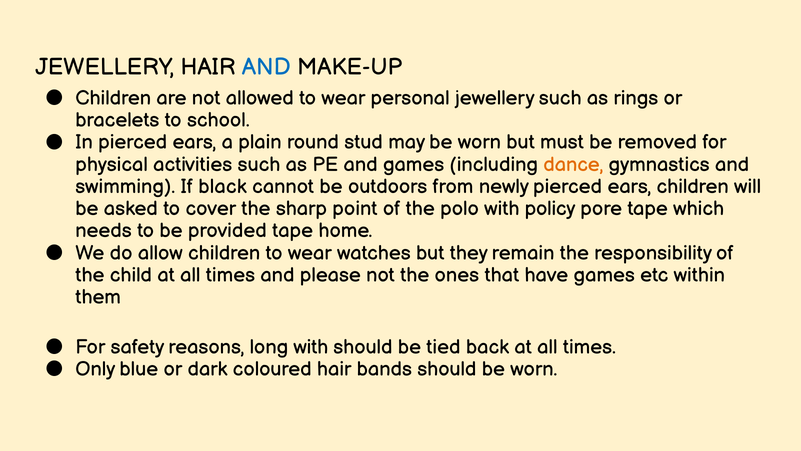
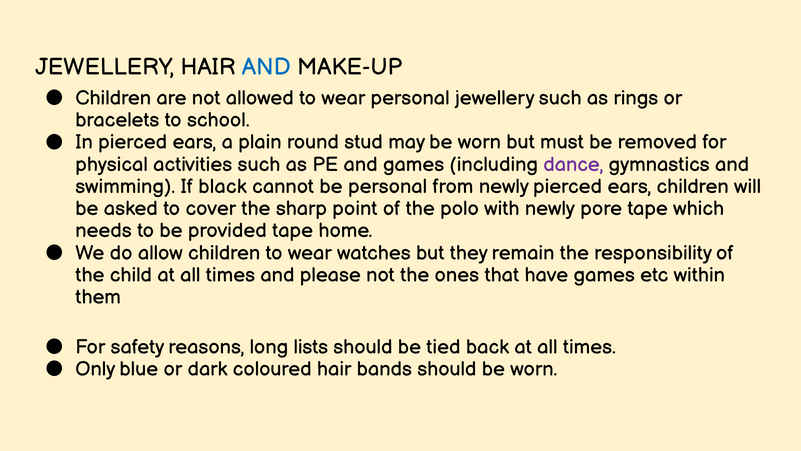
dance colour: orange -> purple (573, 164)
be outdoors: outdoors -> personal (388, 186)
with policy: policy -> newly (550, 208)
long with: with -> lists (311, 347)
